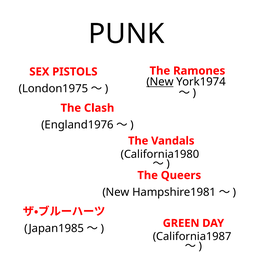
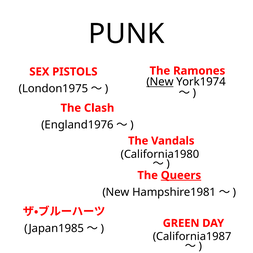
Queers underline: none -> present (181, 175)
